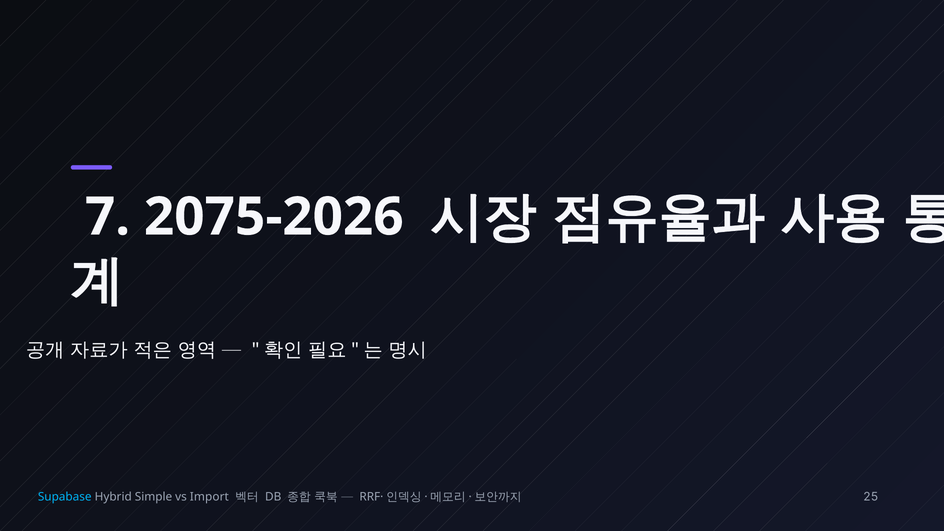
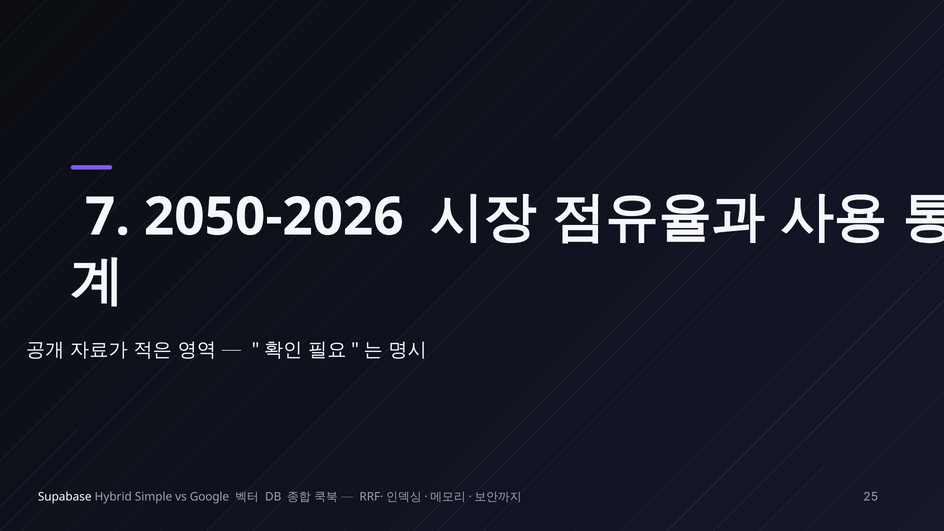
2075-2026: 2075-2026 -> 2050-2026 (274, 217)
Supabase colour: light blue -> white (65, 497)
Import: Import -> Google (209, 497)
